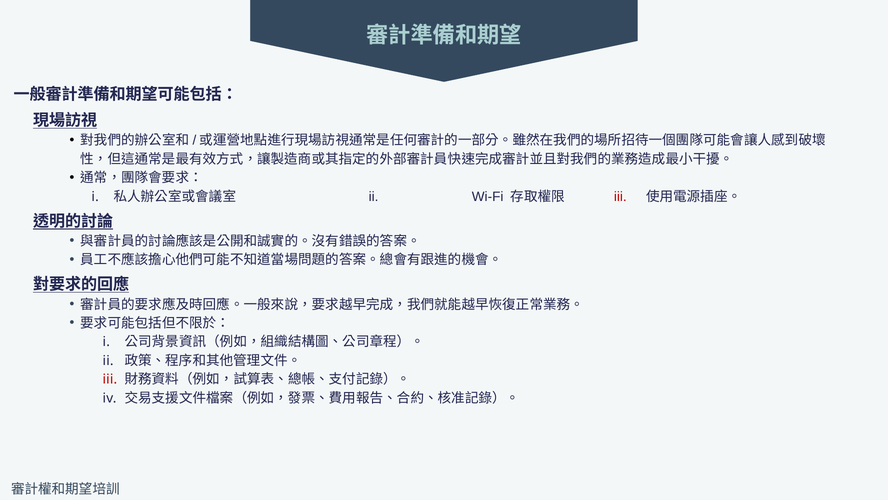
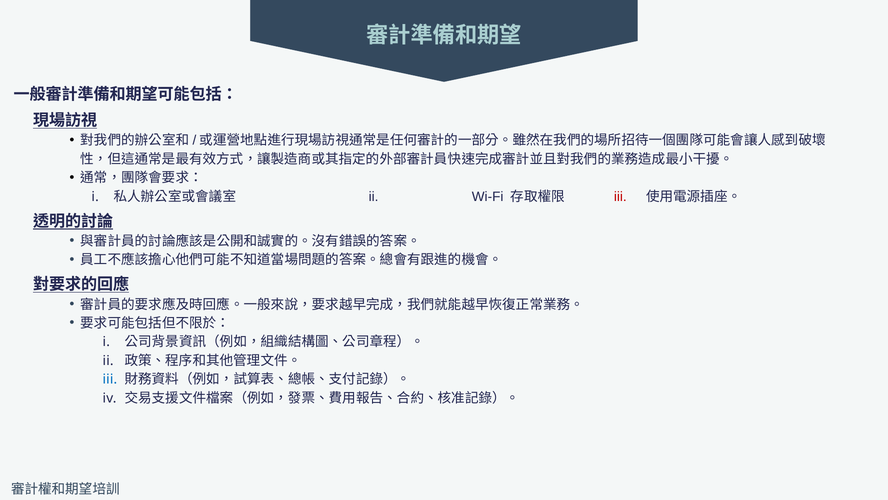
iii colour: red -> blue (110, 379)
